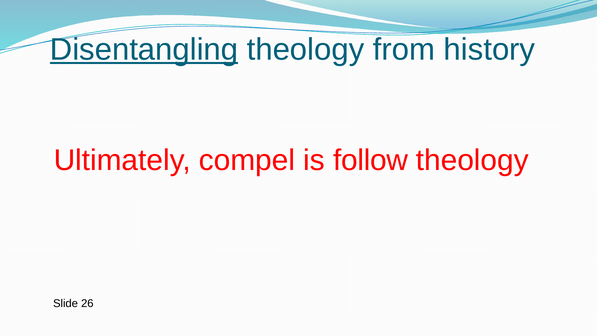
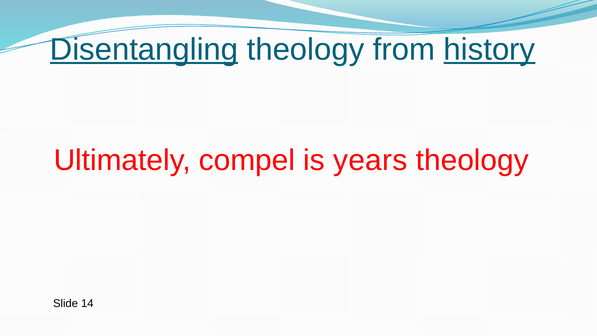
history underline: none -> present (489, 50)
follow: follow -> years (370, 160)
26: 26 -> 14 (87, 303)
